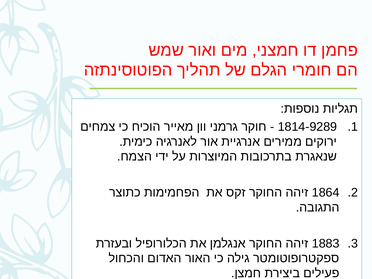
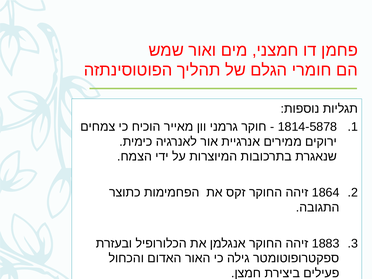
1814-9289: 1814-9289 -> 1814-5878 (307, 127)
